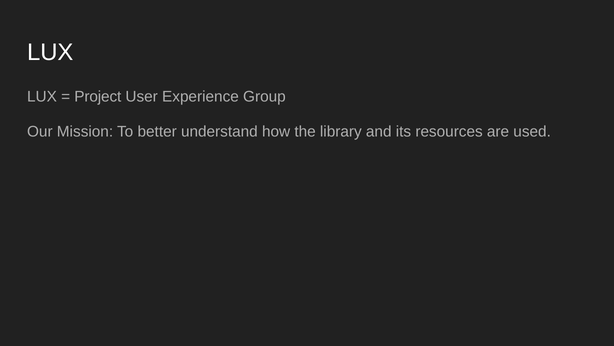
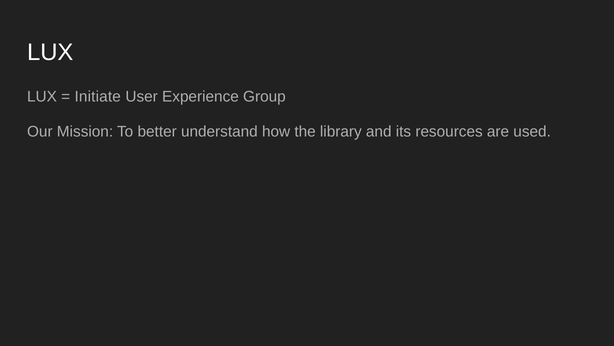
Project: Project -> Initiate (98, 97)
